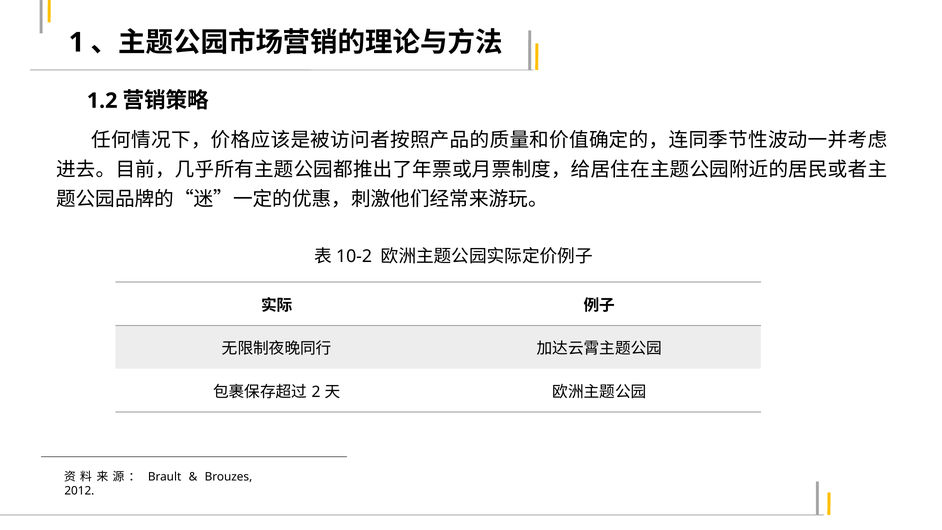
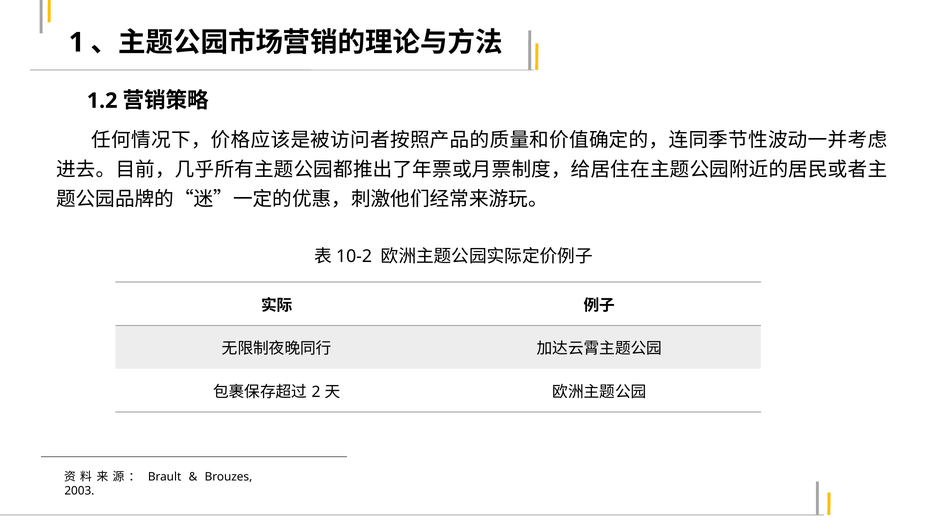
2012: 2012 -> 2003 (79, 491)
